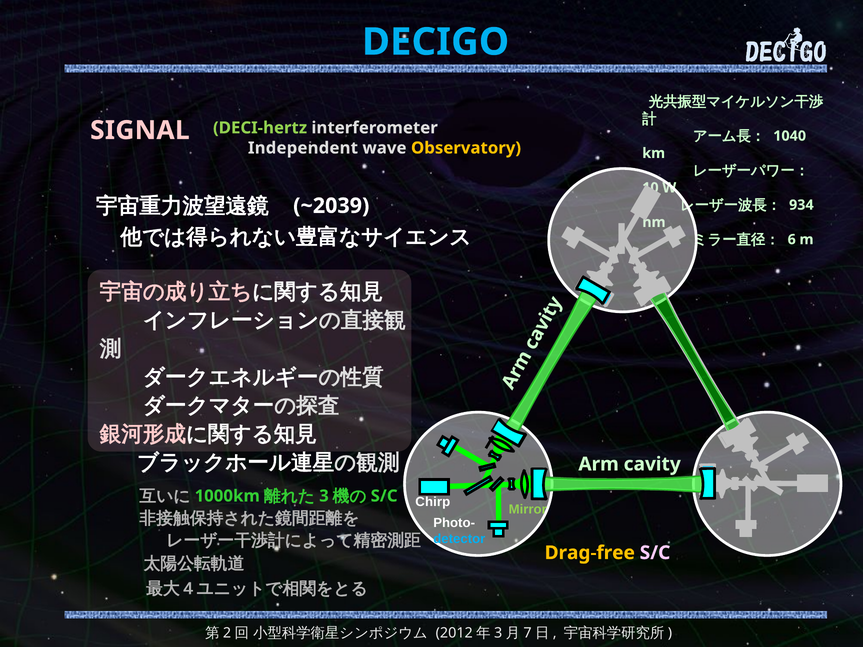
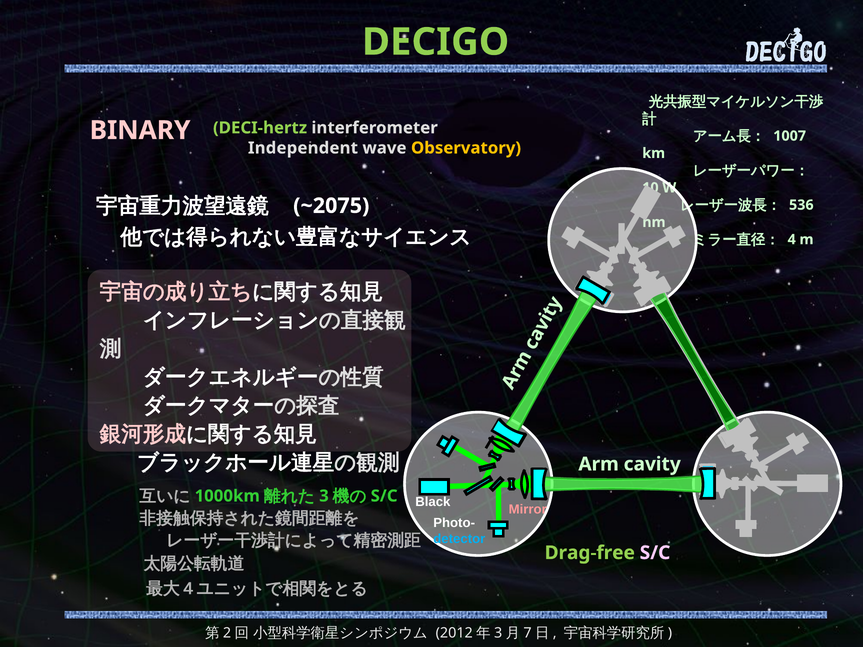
DECIGO colour: light blue -> light green (436, 42)
SIGNAL: SIGNAL -> BINARY (140, 130)
1040: 1040 -> 1007 (790, 136)
~2039: ~2039 -> ~2075 (331, 206)
934: 934 -> 536 (801, 205)
6: 6 -> 4 (792, 240)
Chirp: Chirp -> Black (433, 502)
Mirror colour: light green -> pink (528, 509)
Drag-free colour: yellow -> light green (590, 553)
